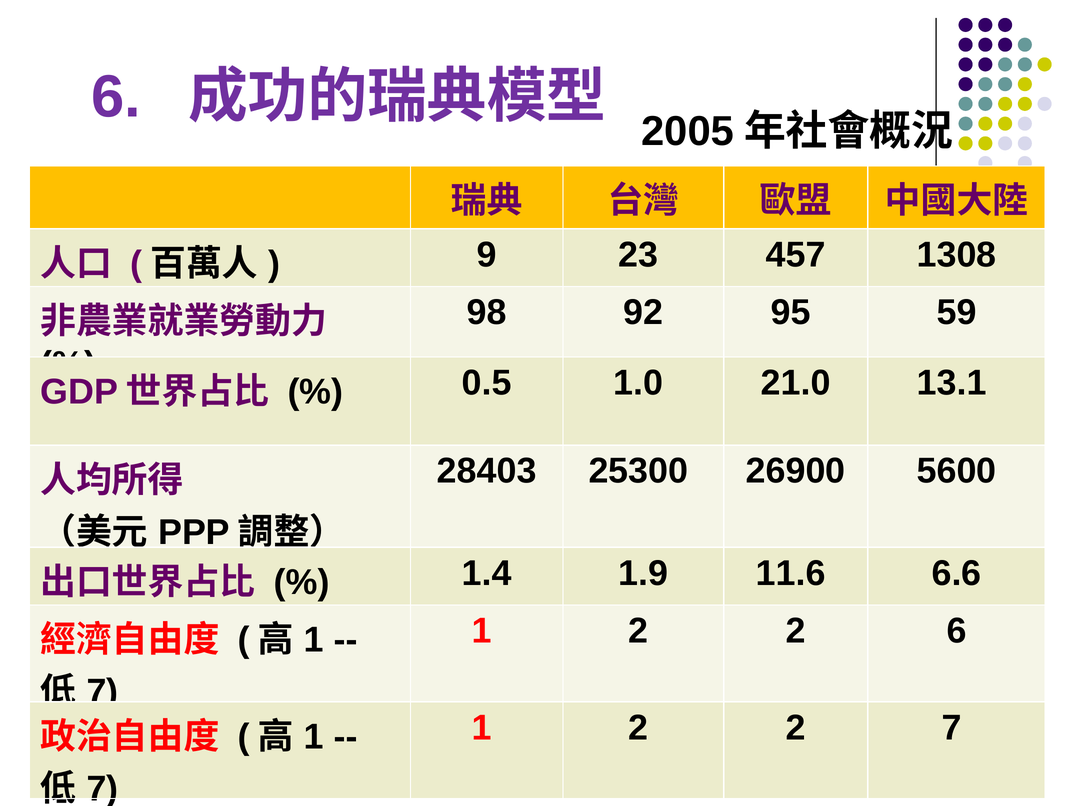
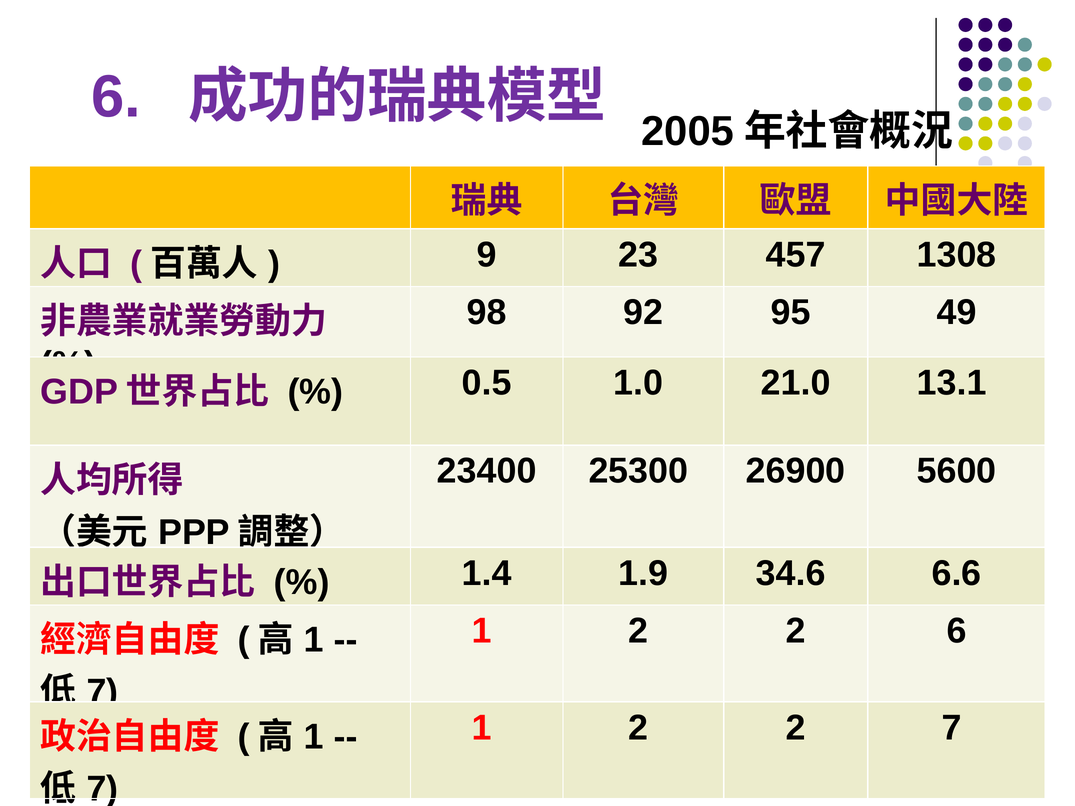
59: 59 -> 49 (957, 313)
28403: 28403 -> 23400 (487, 471)
11.6: 11.6 -> 34.6 (791, 573)
